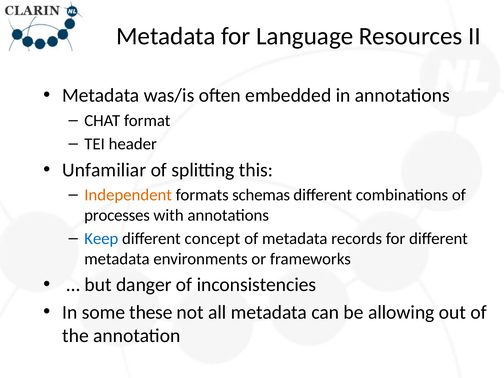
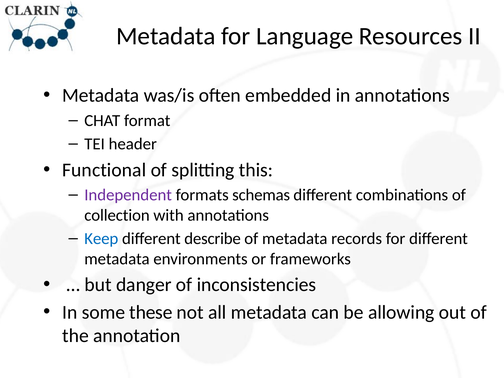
Unfamiliar: Unfamiliar -> Functional (104, 170)
Independent colour: orange -> purple (128, 195)
processes: processes -> collection (117, 215)
concept: concept -> describe (213, 239)
